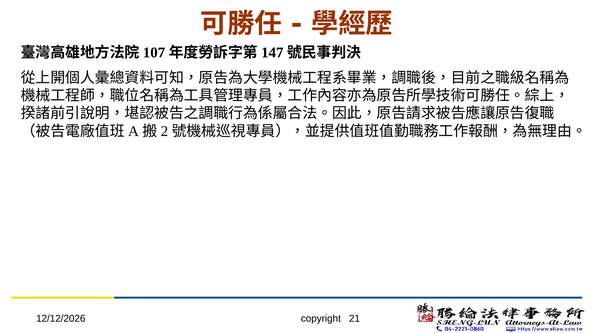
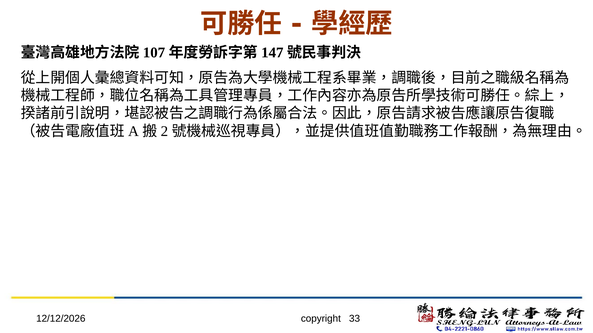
21: 21 -> 33 (355, 319)
